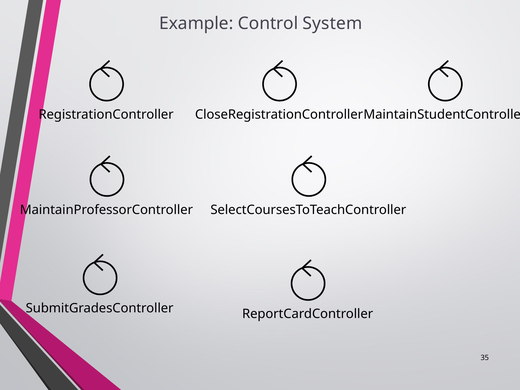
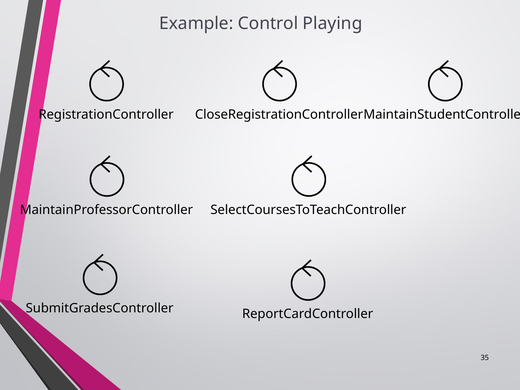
System: System -> Playing (332, 23)
